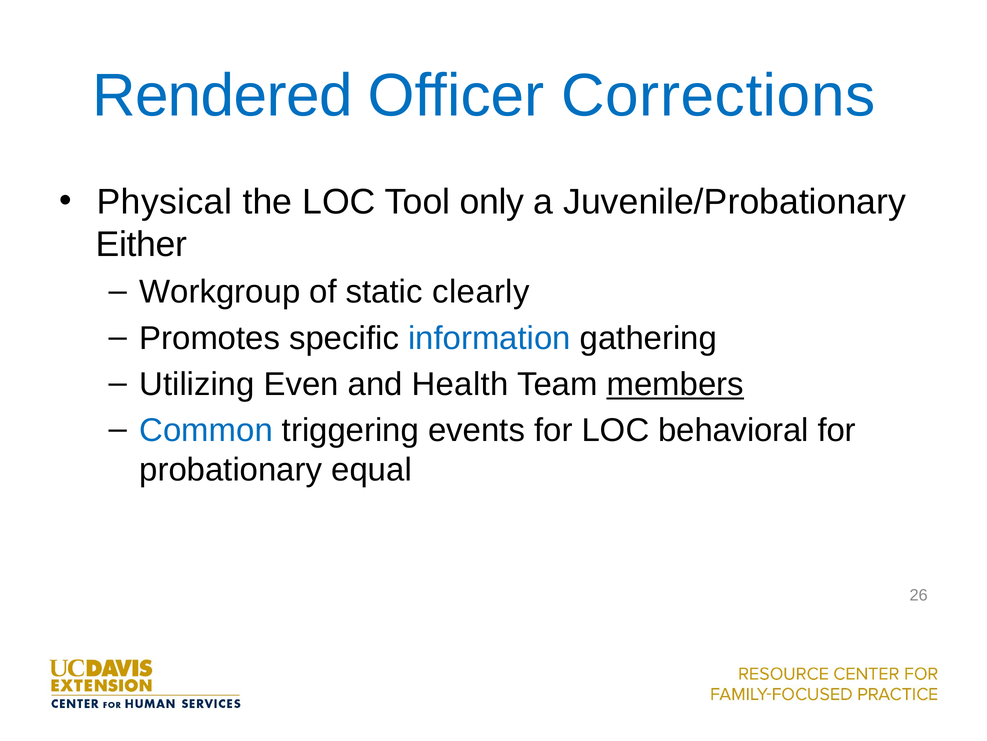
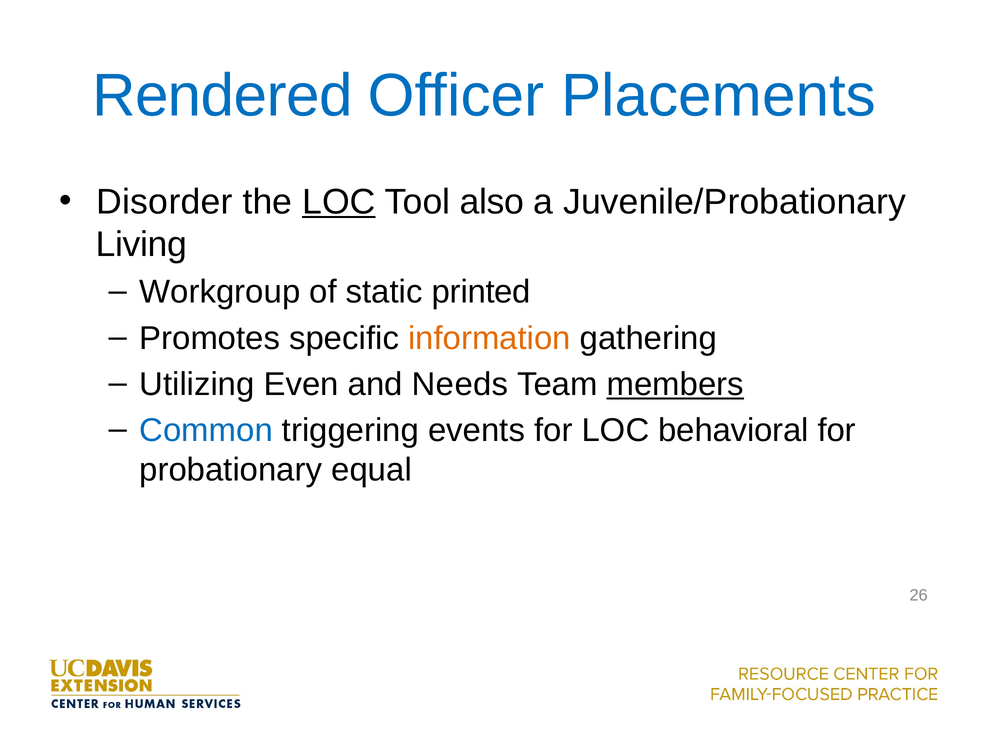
Corrections: Corrections -> Placements (719, 96)
Physical: Physical -> Disorder (164, 202)
LOC underline: none -> present (339, 202)
only: only -> also (492, 202)
Either: Either -> Living (141, 244)
clearly: clearly -> printed (481, 292)
information colour: blue -> orange (489, 338)
Health: Health -> Needs (460, 384)
